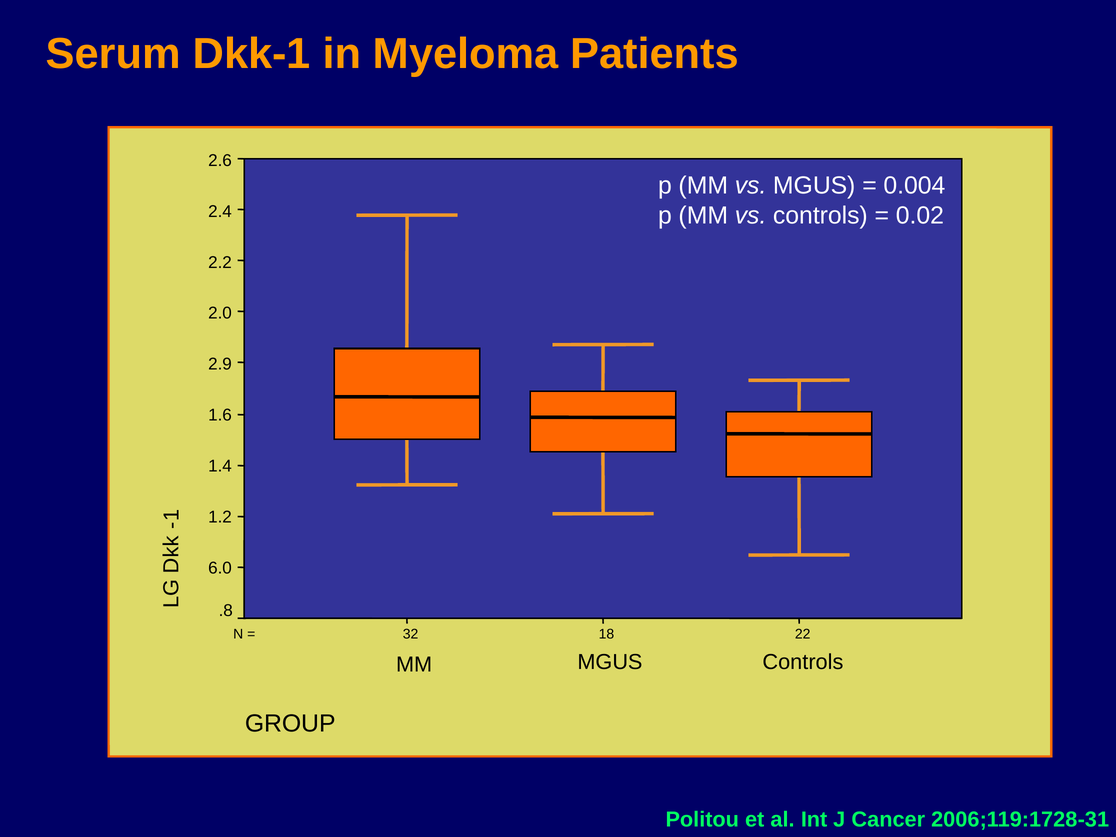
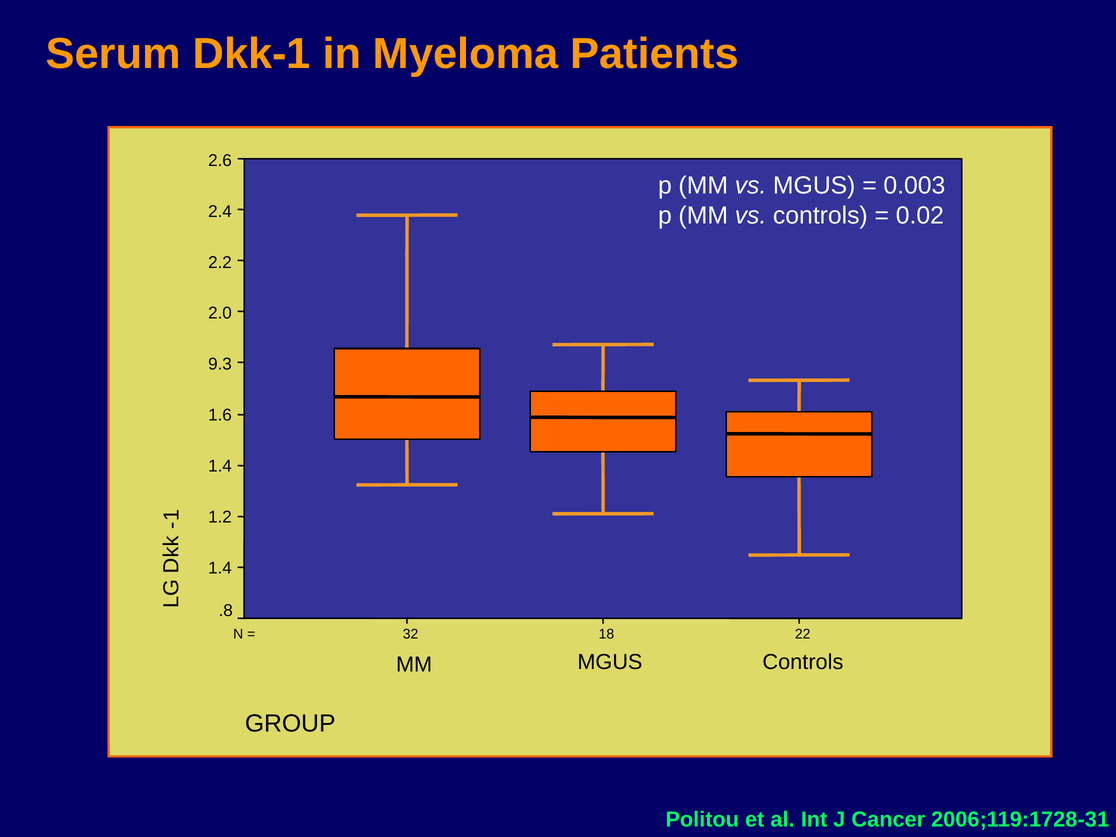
0.004: 0.004 -> 0.003 (914, 186)
2.9: 2.9 -> 9.3 (220, 364)
6.0: 6.0 -> 1.4 (220, 568)
